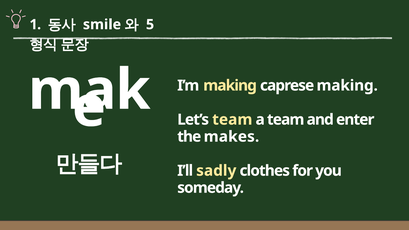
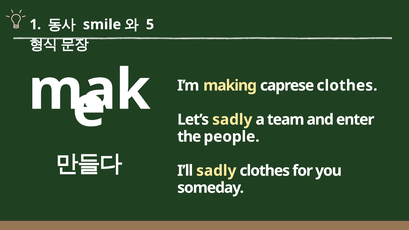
caprese making: making -> clothes (347, 86)
Let’s team: team -> sadly (232, 120)
makes: makes -> people (232, 137)
